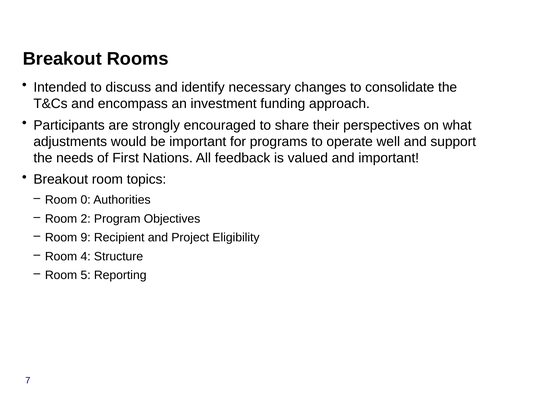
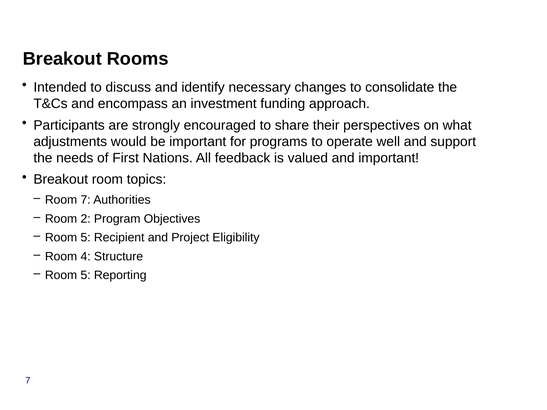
Room 0: 0 -> 7 (86, 200)
9: 9 -> 5 (86, 238)
